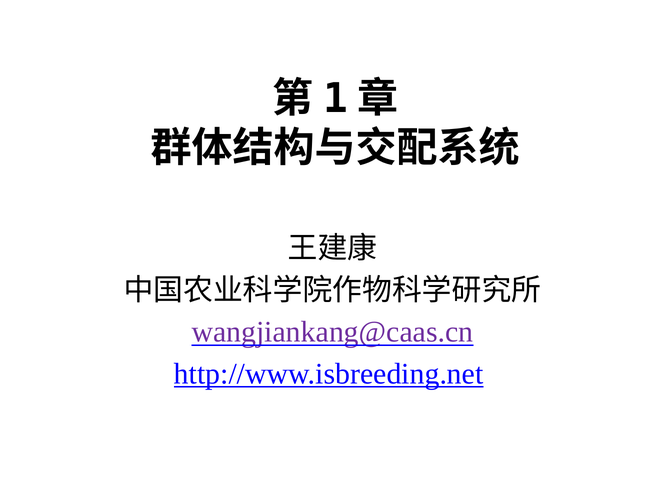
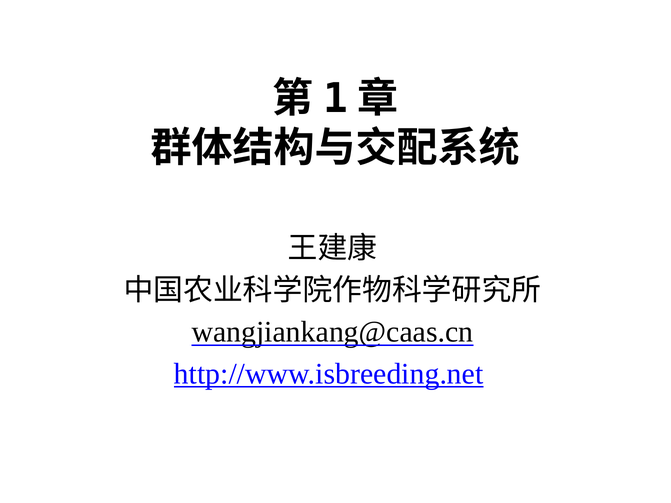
wangjiankang@caas.cn colour: purple -> black (332, 332)
